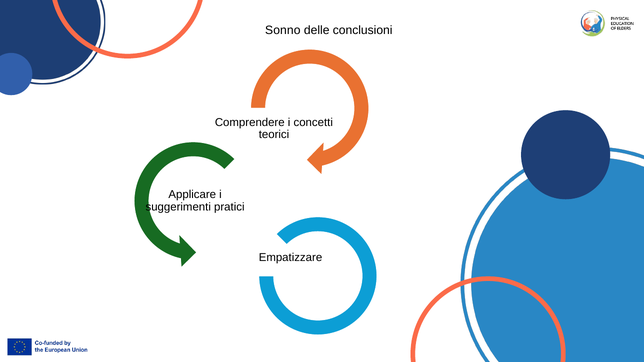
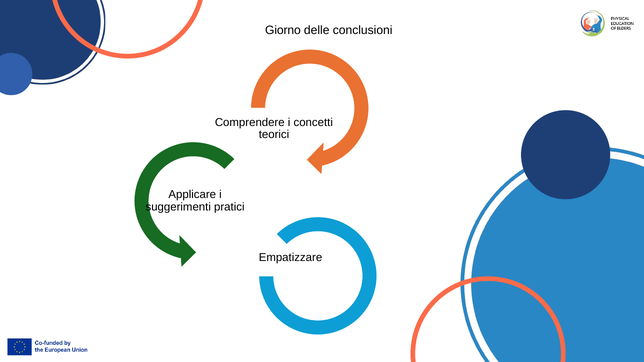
Sonno: Sonno -> Giorno (283, 30)
